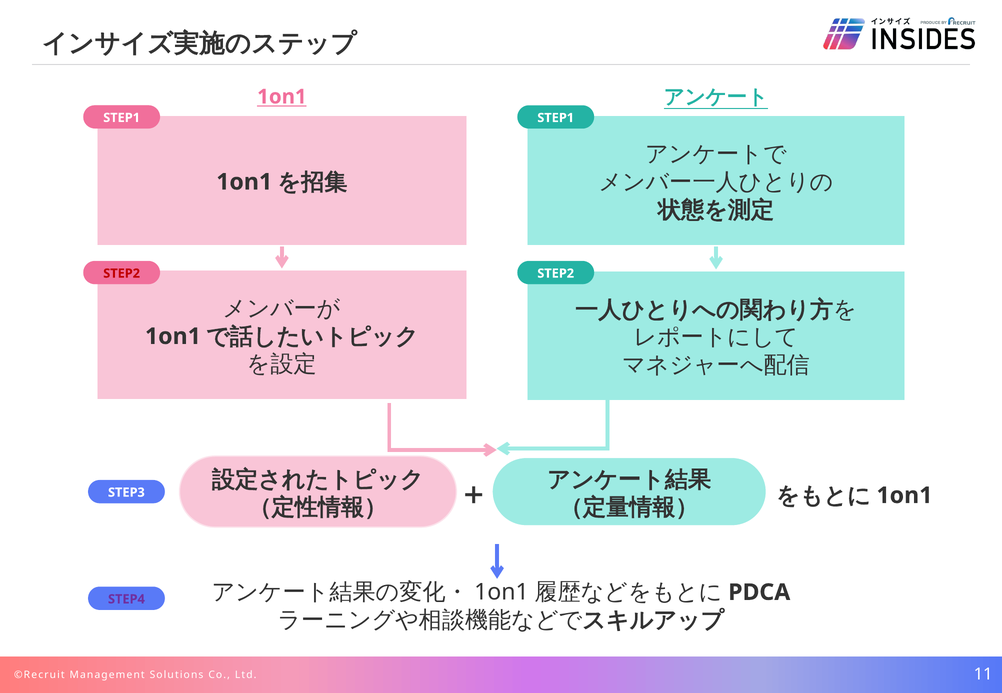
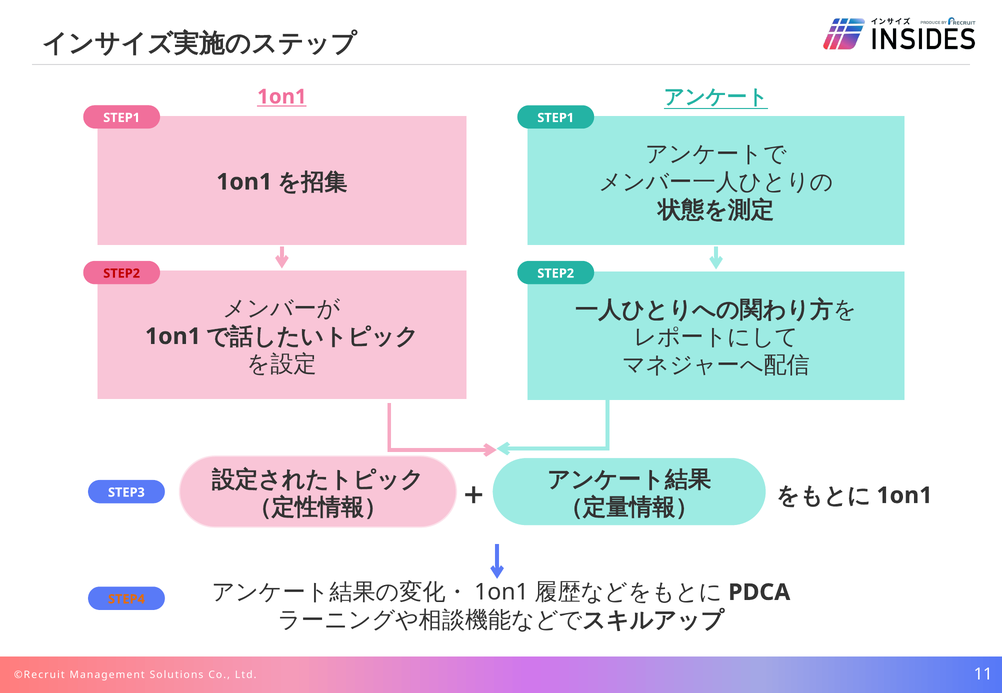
STEP4 colour: purple -> orange (126, 600)
